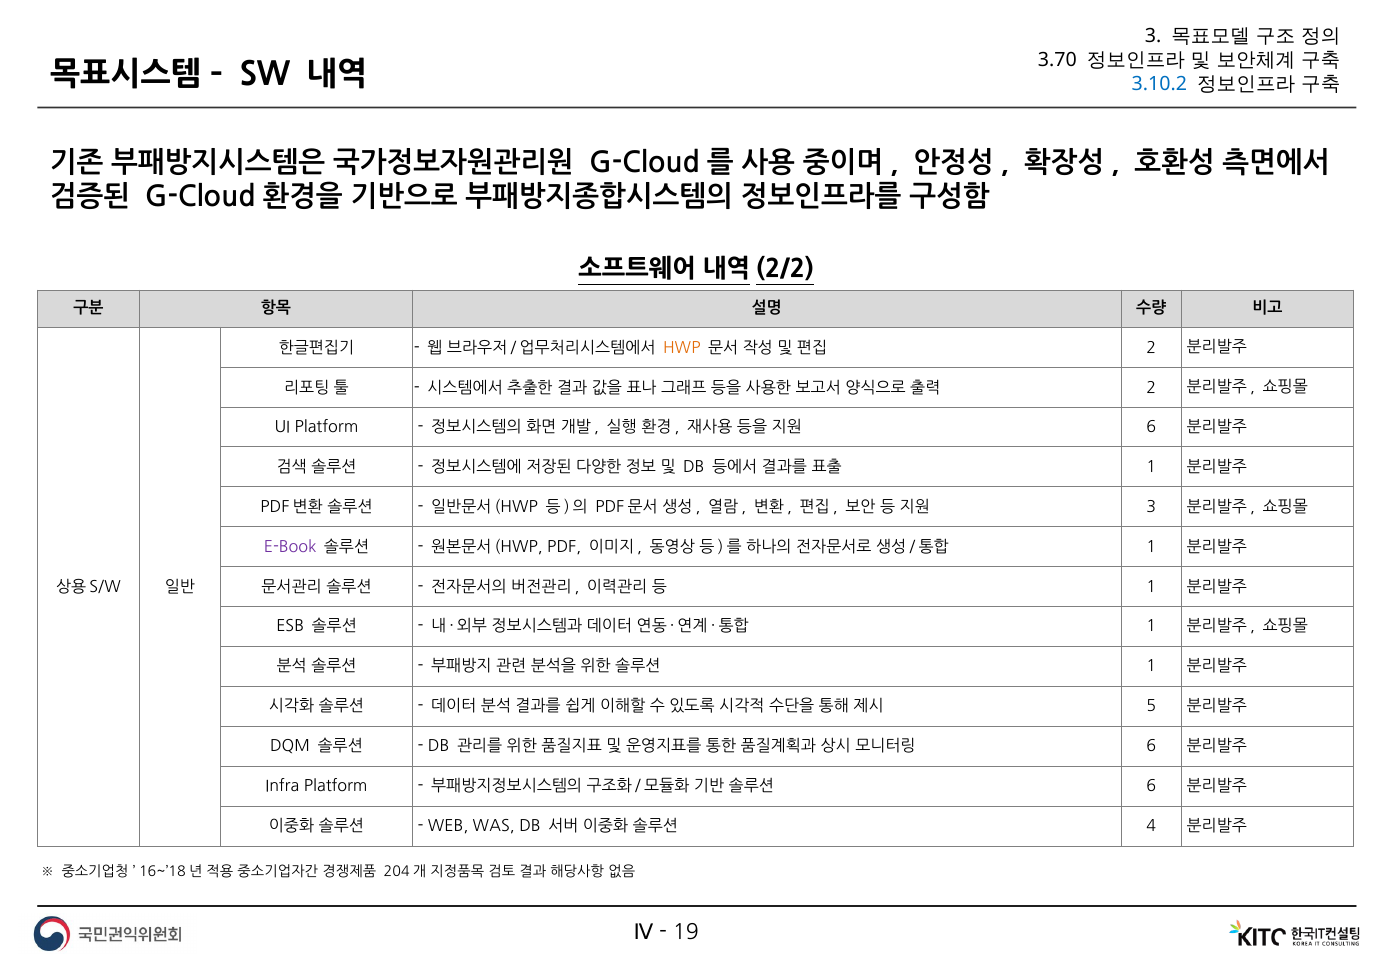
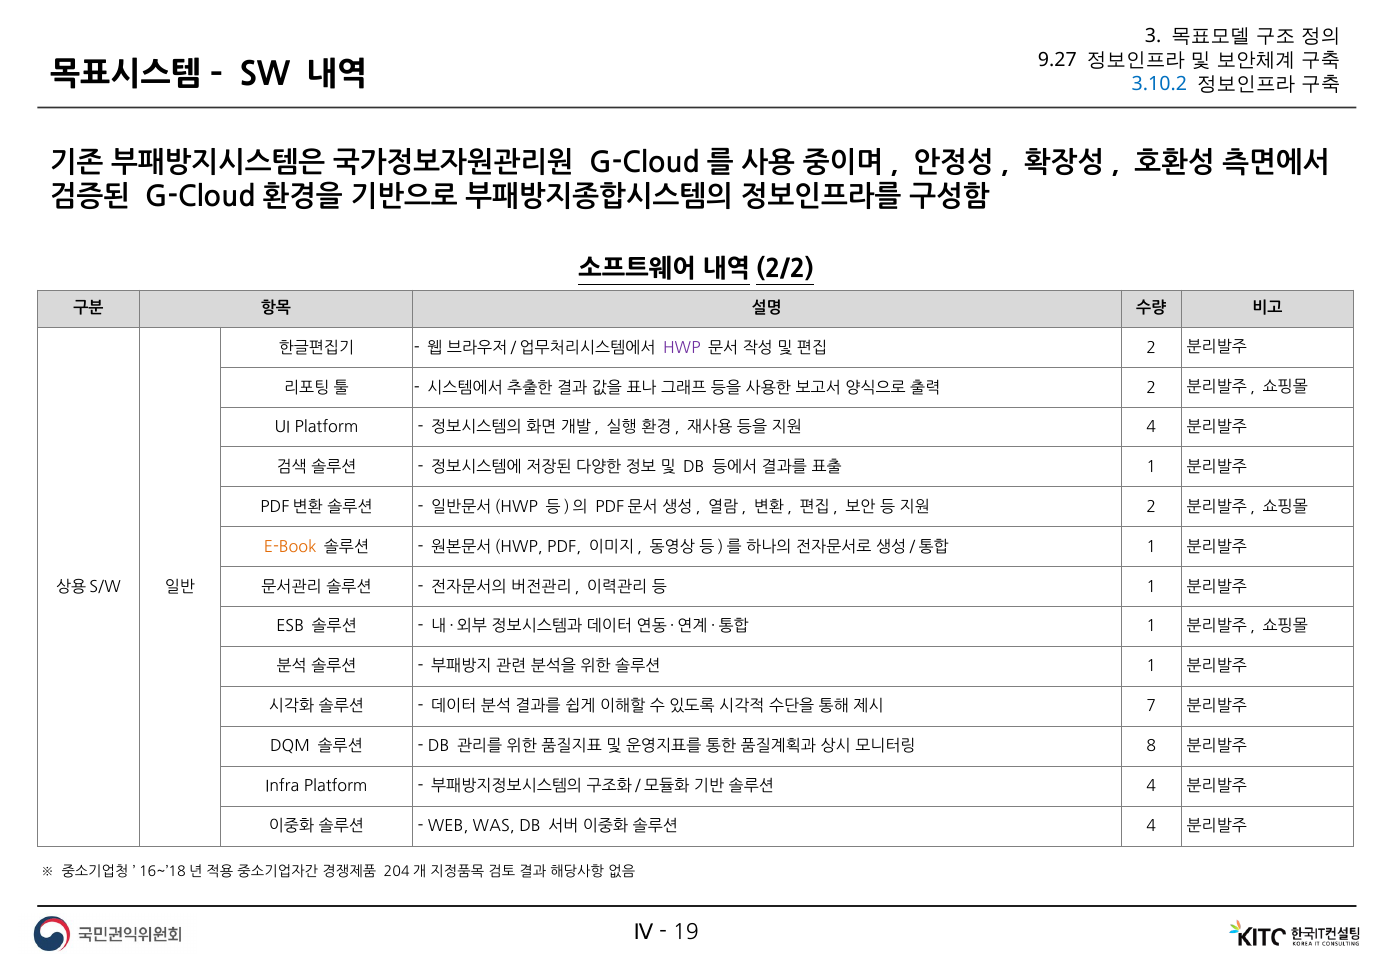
3.70: 3.70 -> 9.27 (1057, 60)
HWP colour: orange -> purple (682, 348)
6: 6 -> 4 (1151, 427)
3: 3 -> 2 (1151, 507)
E-Book colour: purple -> orange (290, 547)
5: 5 -> 7 (1151, 706)
6: 6 -> 8 (1151, 746)
6: 6 -> 4 (1151, 786)
